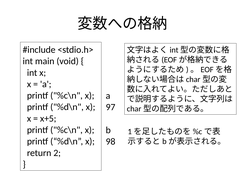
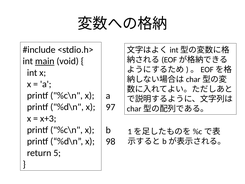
main underline: none -> present (45, 61)
x+5: x+5 -> x+3 (48, 118)
2: 2 -> 5 (57, 153)
